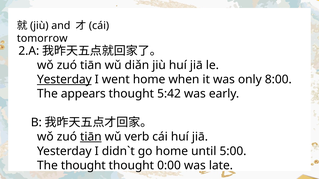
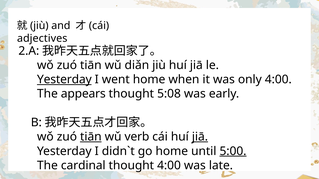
tomorrow: tomorrow -> adjectives (42, 38)
only 8:00: 8:00 -> 4:00 (278, 80)
5:42: 5:42 -> 5:08 (169, 94)
jiā underline: none -> present (200, 137)
5:00 underline: none -> present (233, 151)
The thought: thought -> cardinal (83, 166)
thought 0:00: 0:00 -> 4:00 (169, 166)
